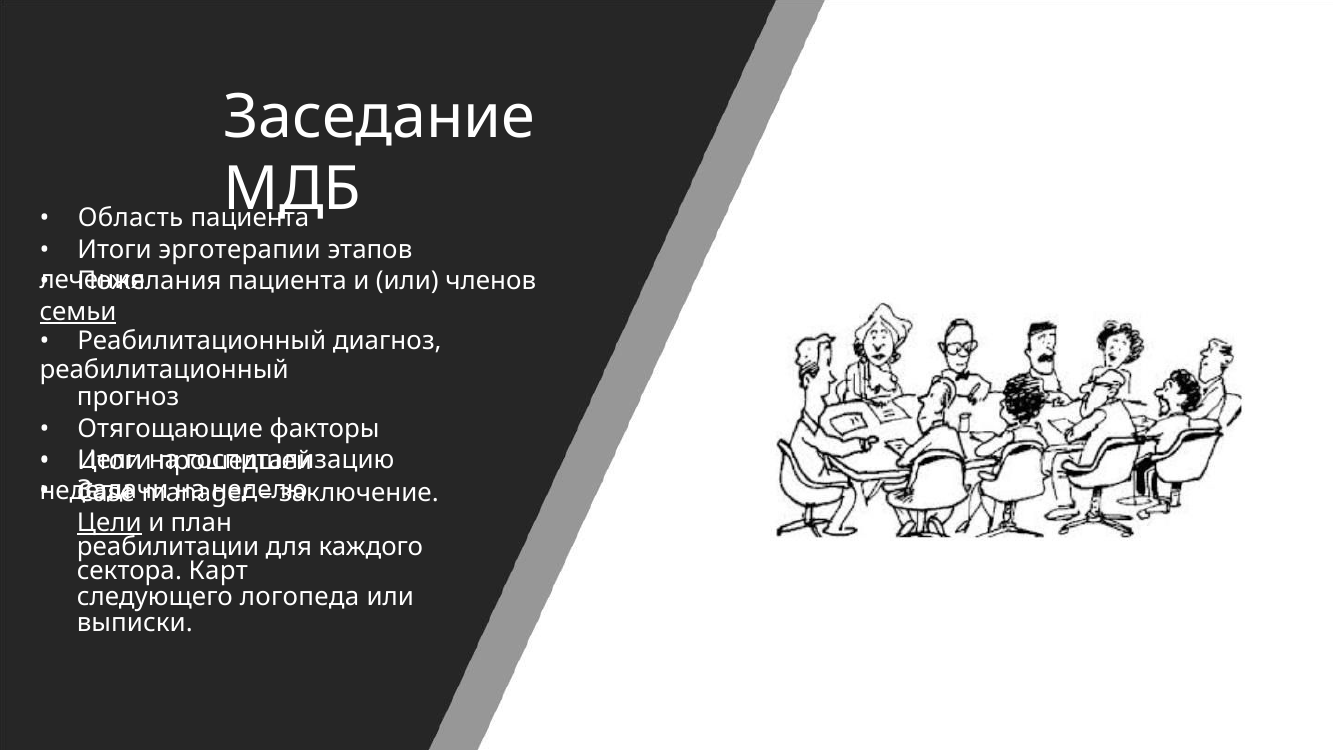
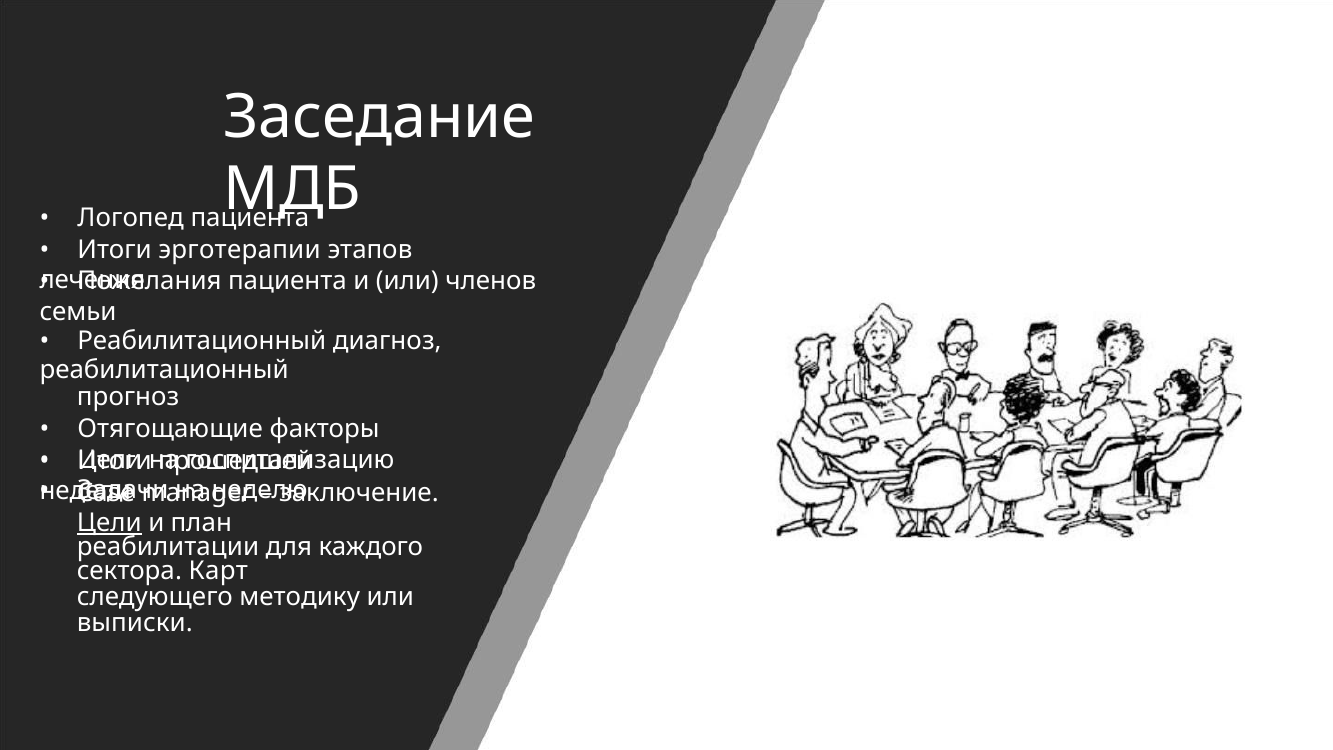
Область: Область -> Логопед (131, 218)
семьи underline: present -> none (78, 312)
логопеда: логопеда -> методику (300, 597)
